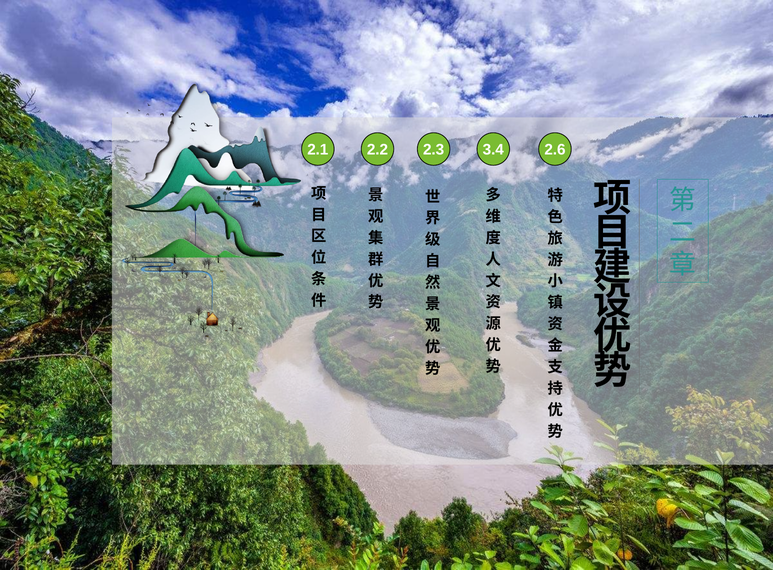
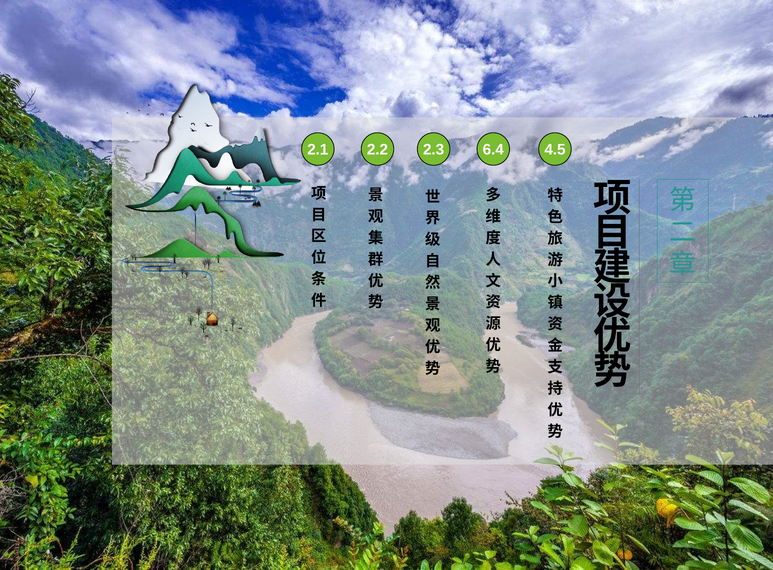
3.4: 3.4 -> 6.4 (493, 150)
2.6: 2.6 -> 4.5 (555, 150)
